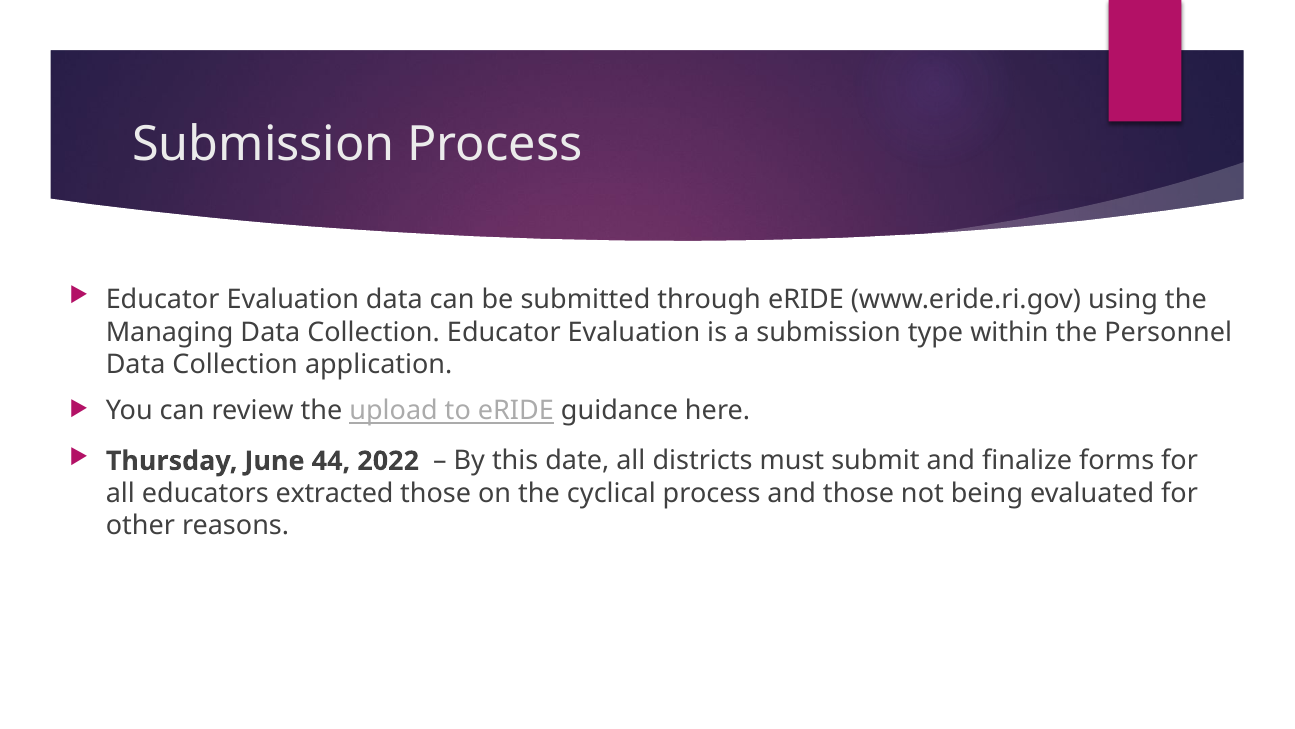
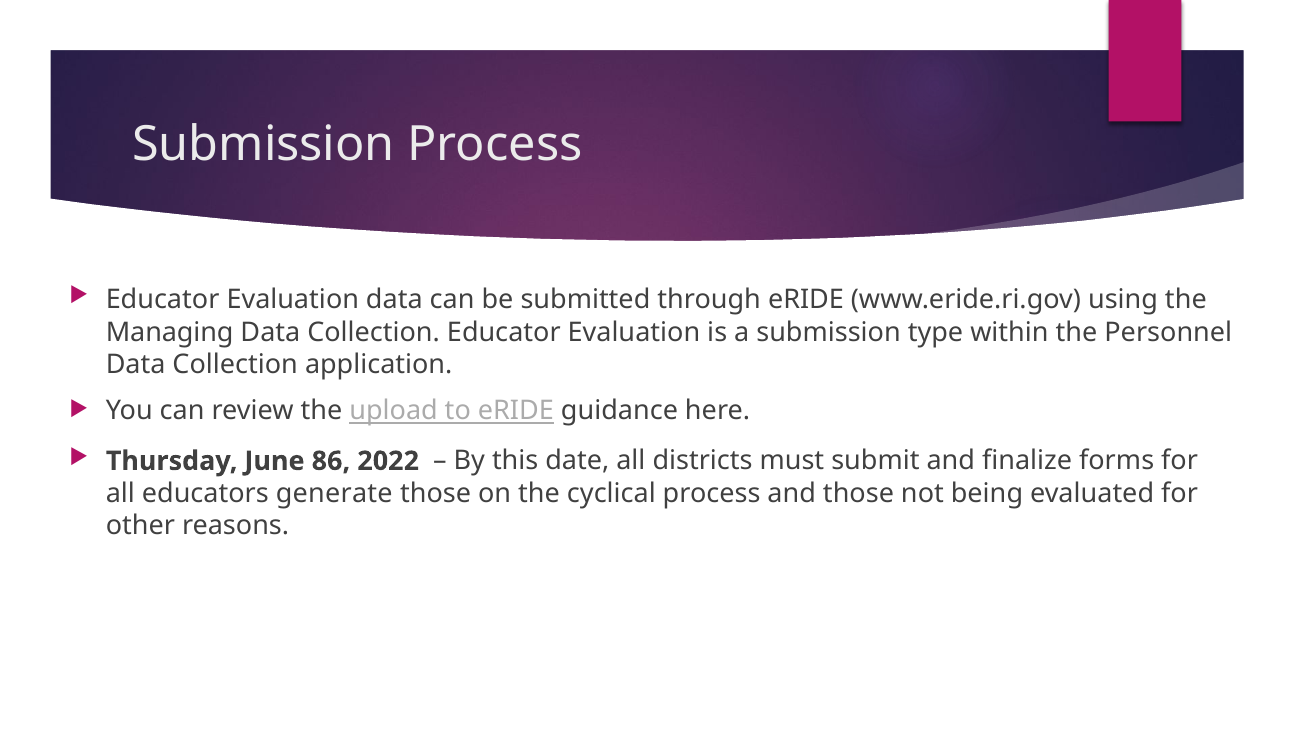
44: 44 -> 86 (331, 461)
extracted: extracted -> generate (334, 493)
